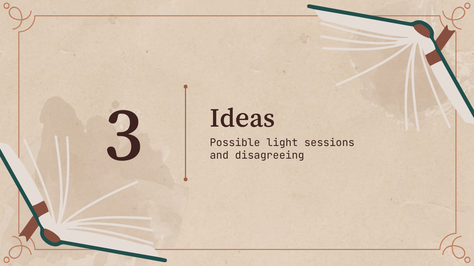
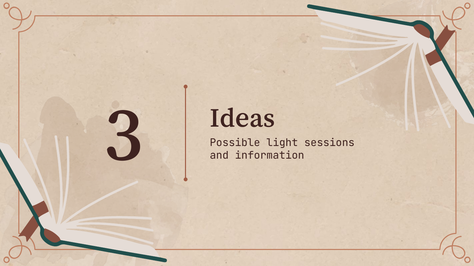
disagreeing: disagreeing -> information (270, 156)
